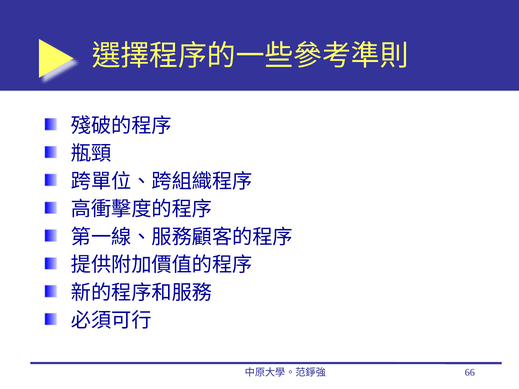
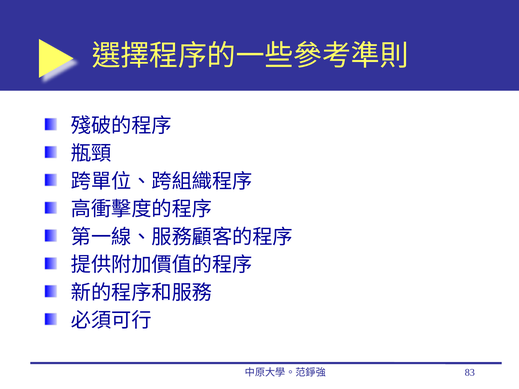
66: 66 -> 83 (470, 373)
